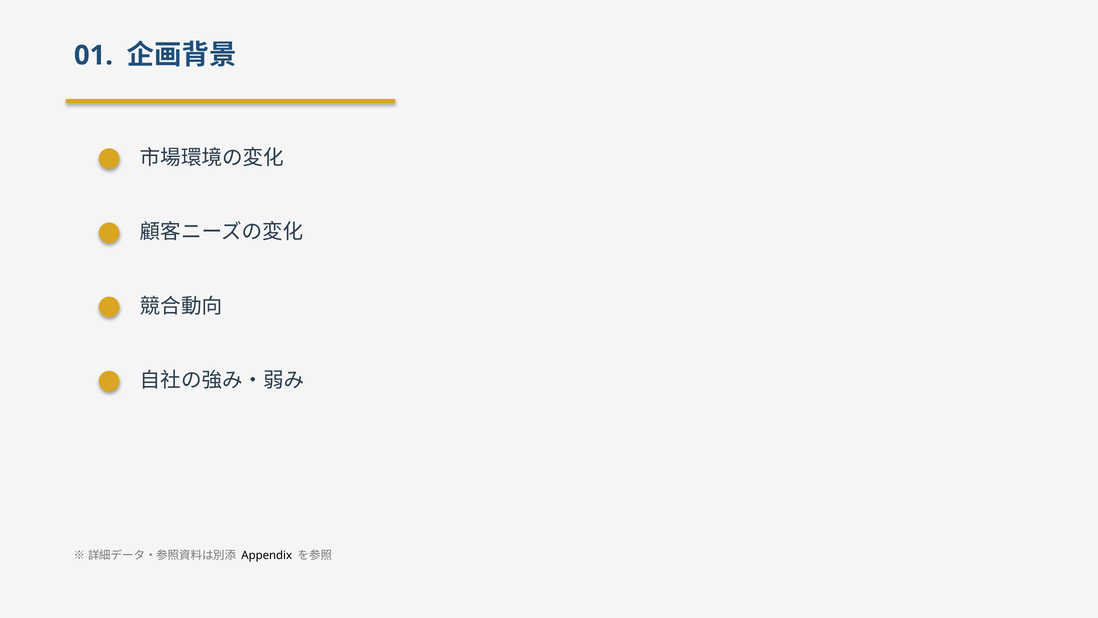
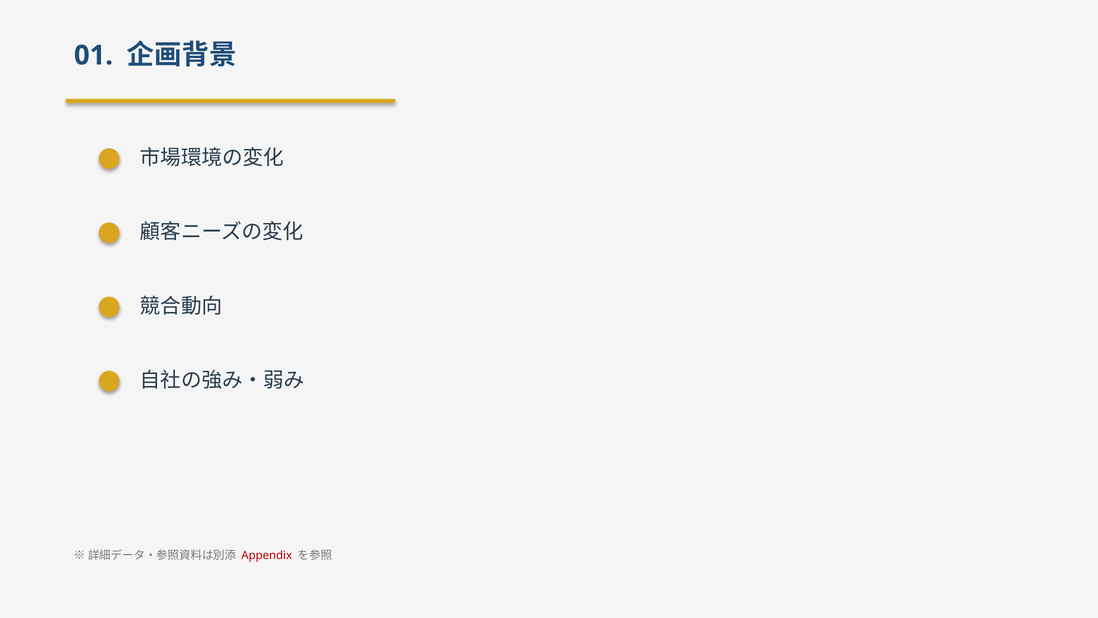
Appendix colour: black -> red (267, 555)
